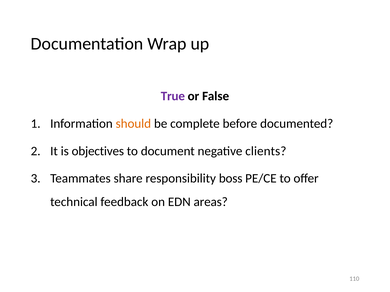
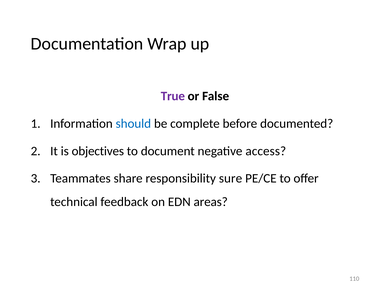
should colour: orange -> blue (133, 124)
clients: clients -> access (266, 151)
boss: boss -> sure (231, 179)
